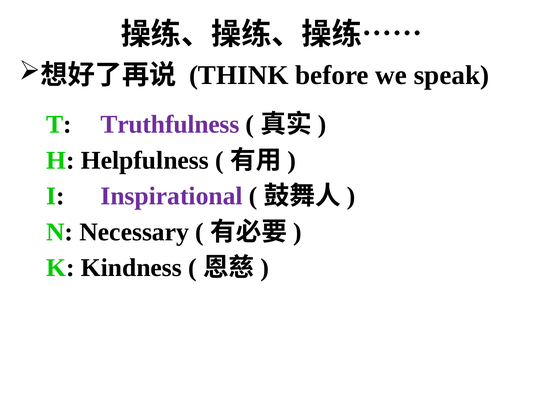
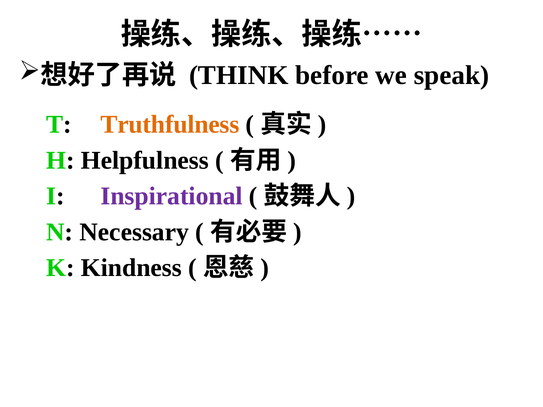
Truthfulness colour: purple -> orange (170, 125)
